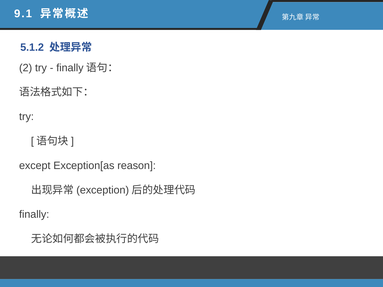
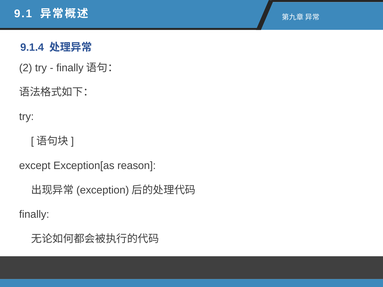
5.1.2: 5.1.2 -> 9.1.4 (32, 47)
